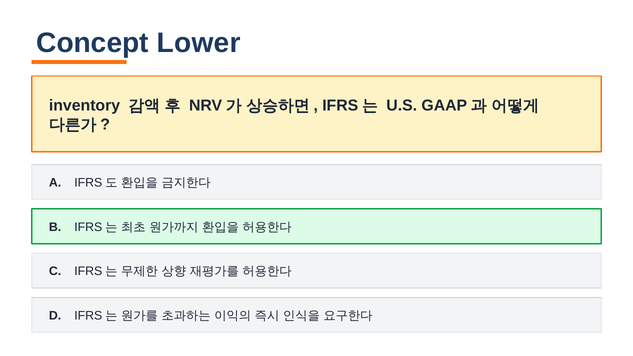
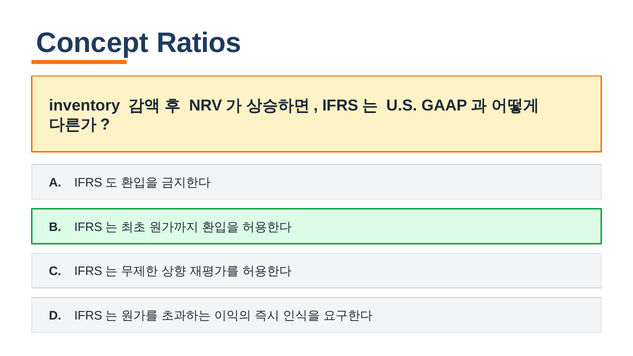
Lower: Lower -> Ratios (199, 43)
